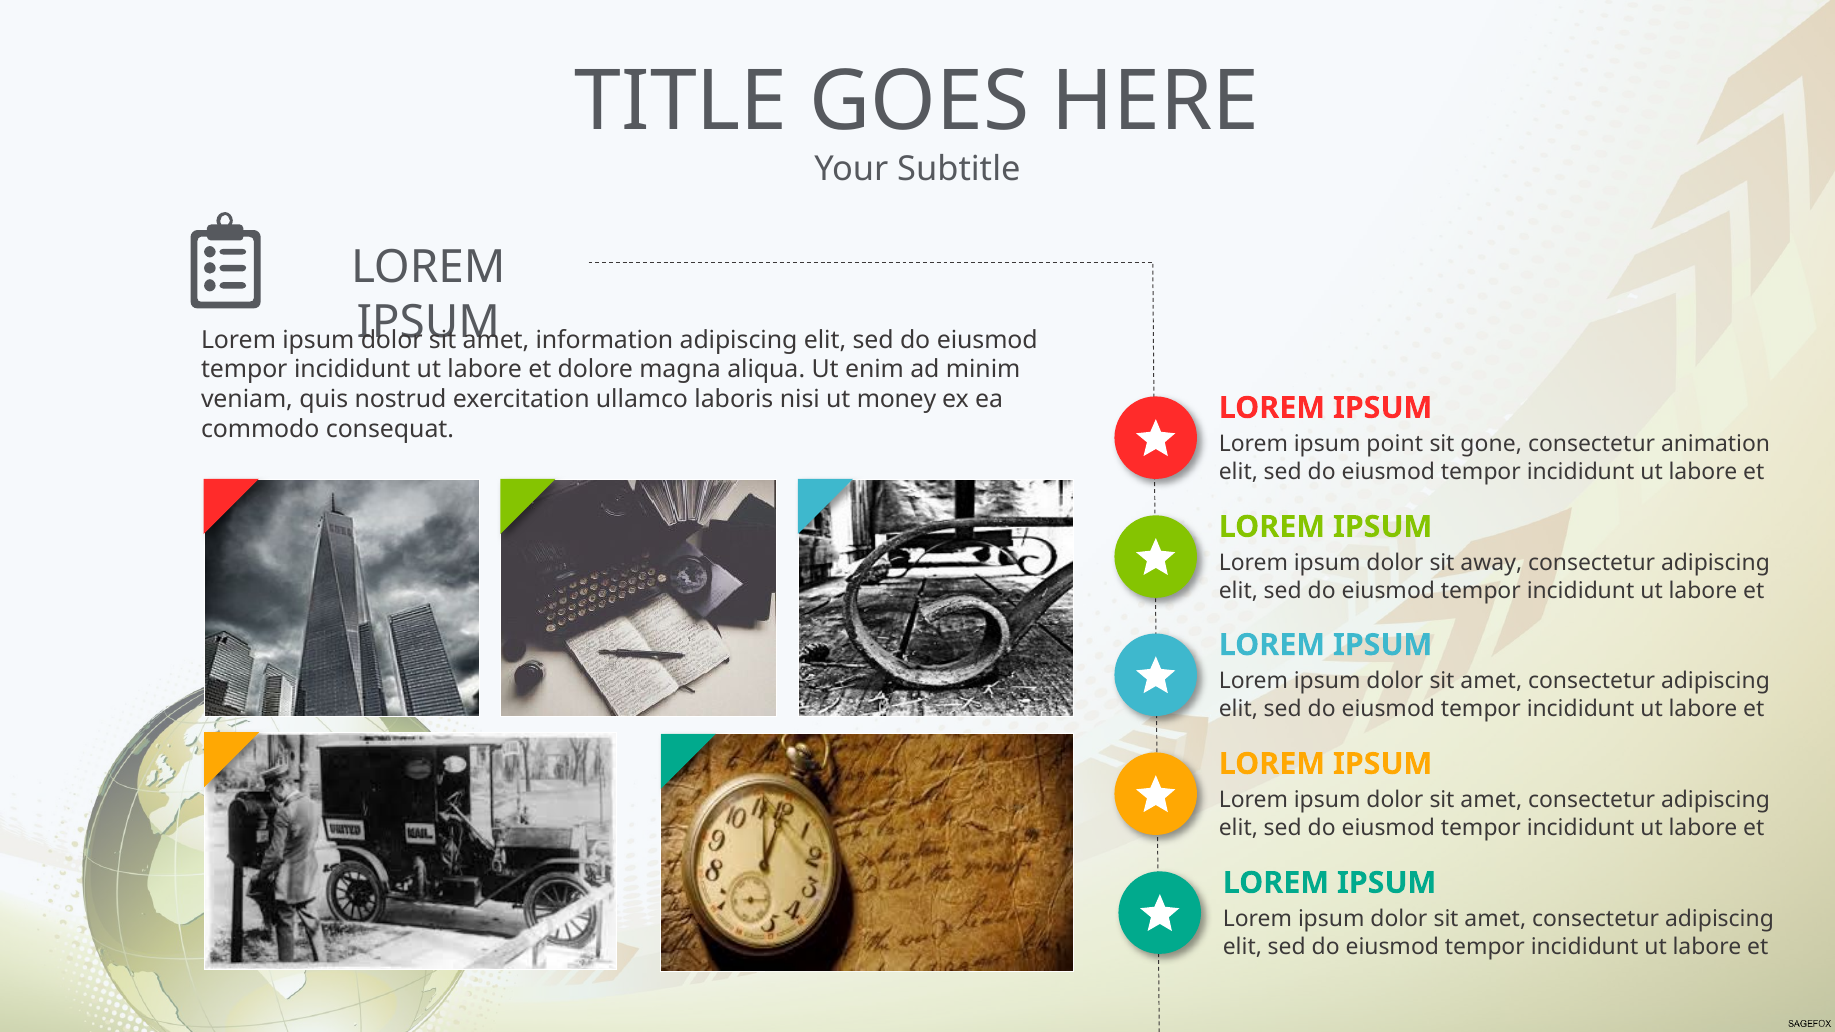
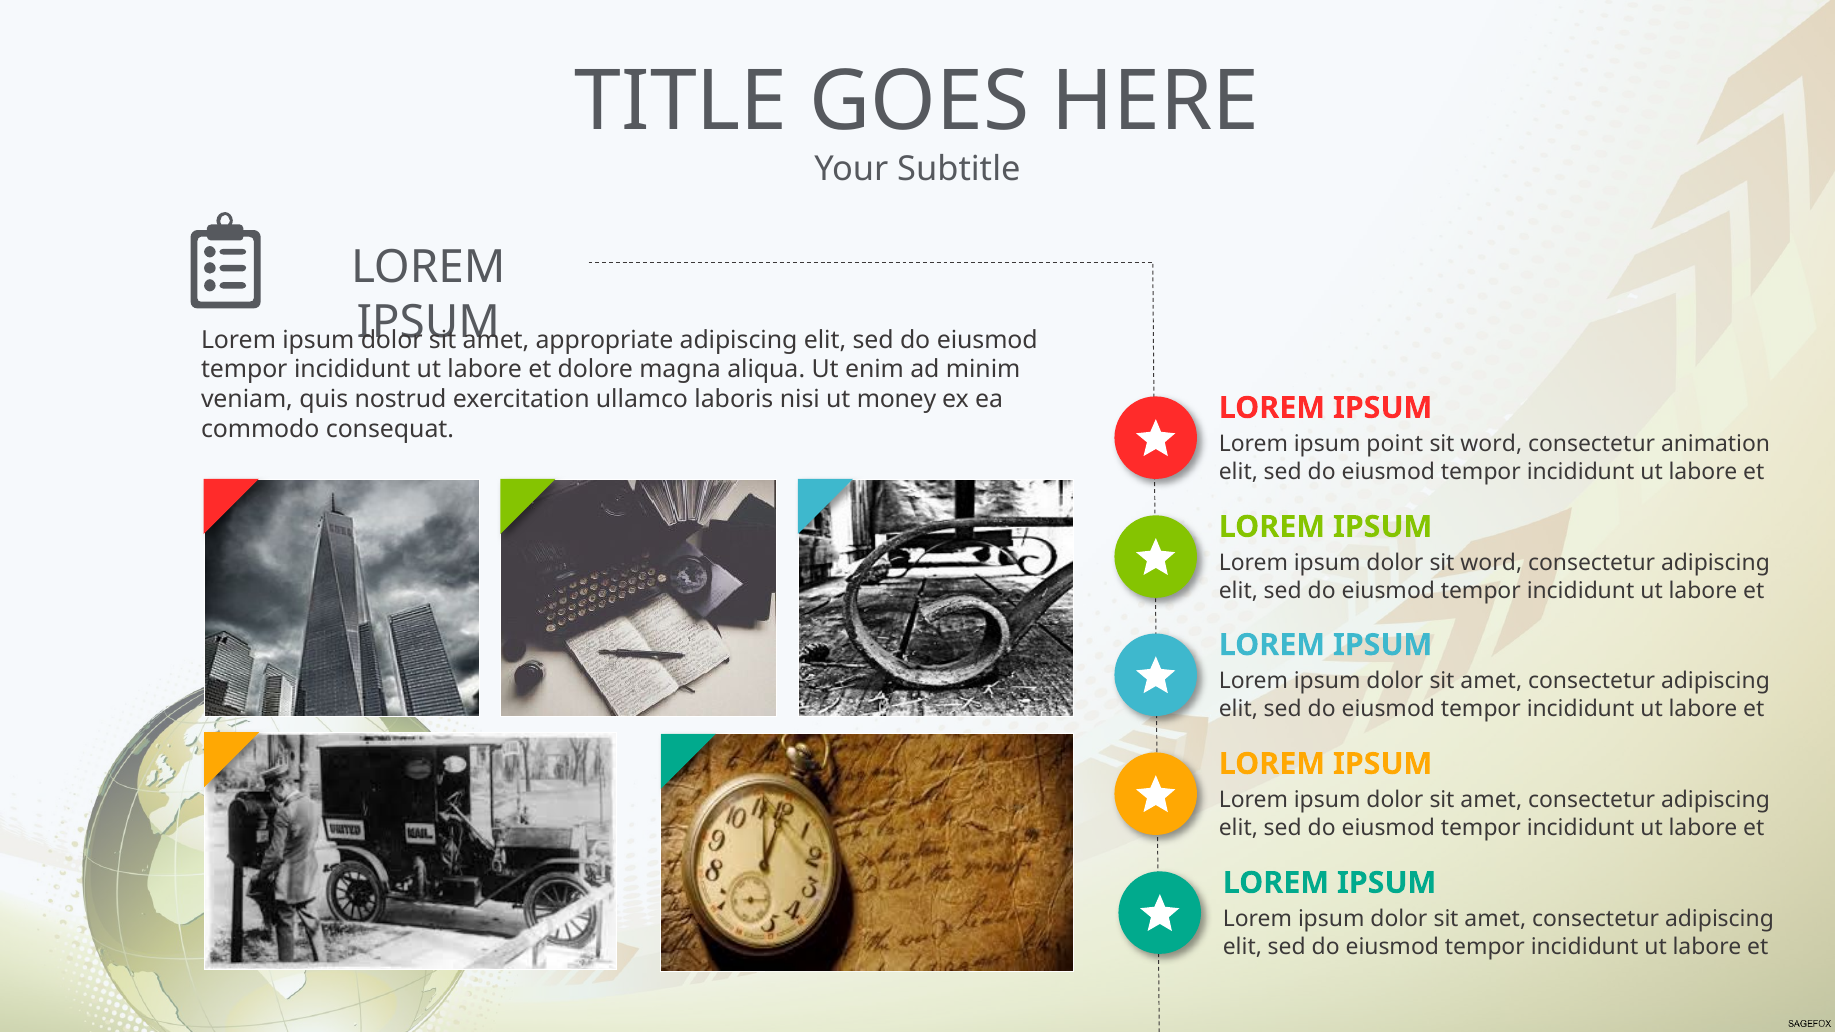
information: information -> appropriate (604, 340)
gone: gone -> word (1491, 444)
dolor sit away: away -> word (1491, 563)
